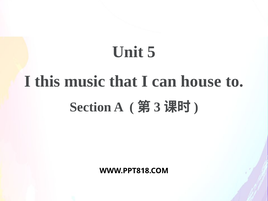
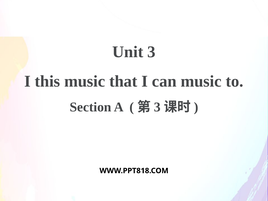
Unit 5: 5 -> 3 (151, 52)
can house: house -> music (201, 81)
